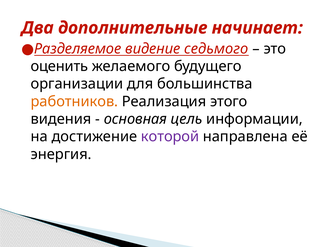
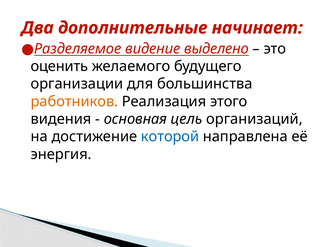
седьмого: седьмого -> выделено (216, 49)
информации: информации -> организаций (254, 119)
которой colour: purple -> blue (170, 136)
